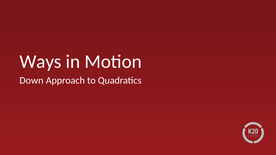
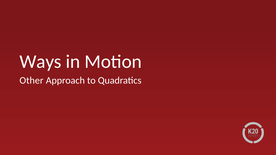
Down: Down -> Other (31, 81)
